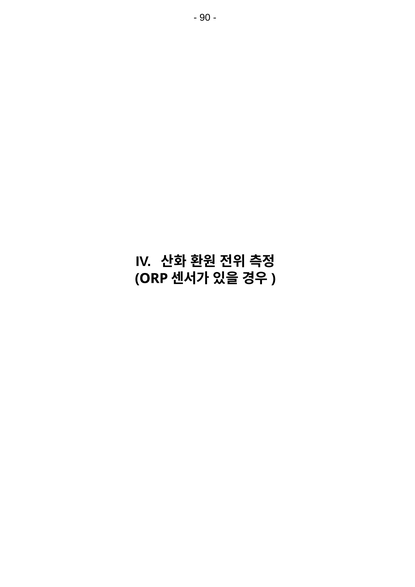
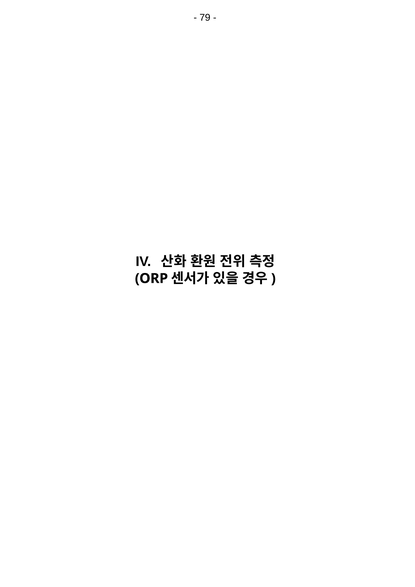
90: 90 -> 79 (205, 18)
